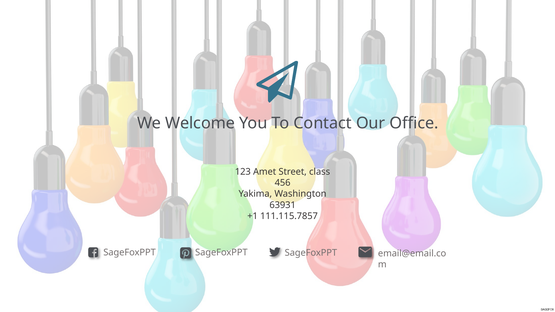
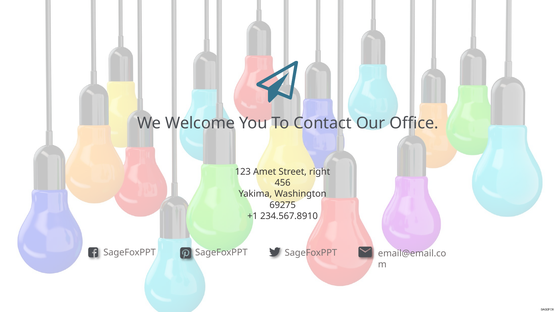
class: class -> right (320, 172)
63931: 63931 -> 69275 (283, 205)
111.115.7857: 111.115.7857 -> 234.567.8910 (289, 216)
